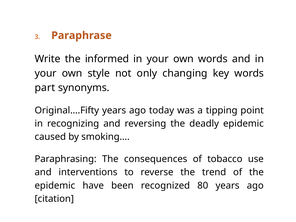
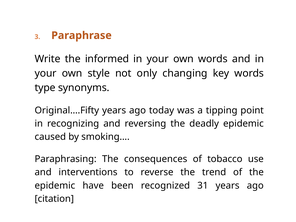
part: part -> type (45, 88)
80: 80 -> 31 (203, 185)
